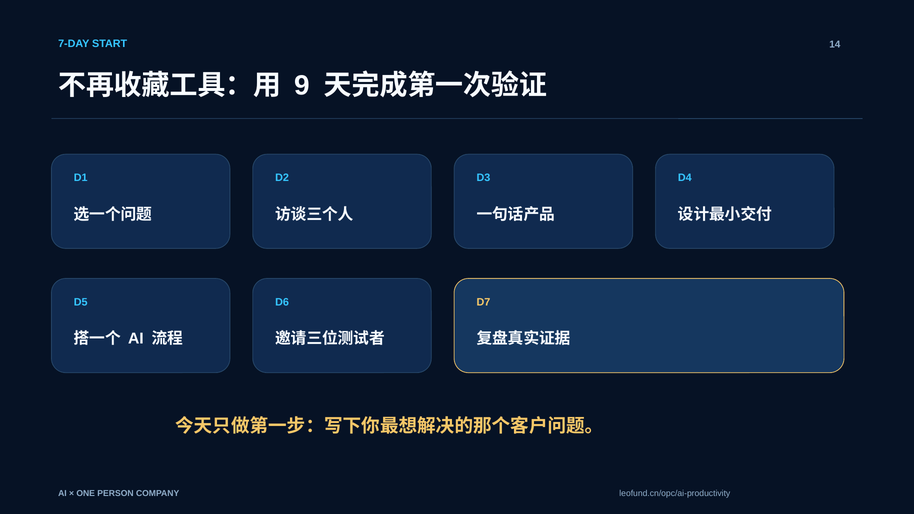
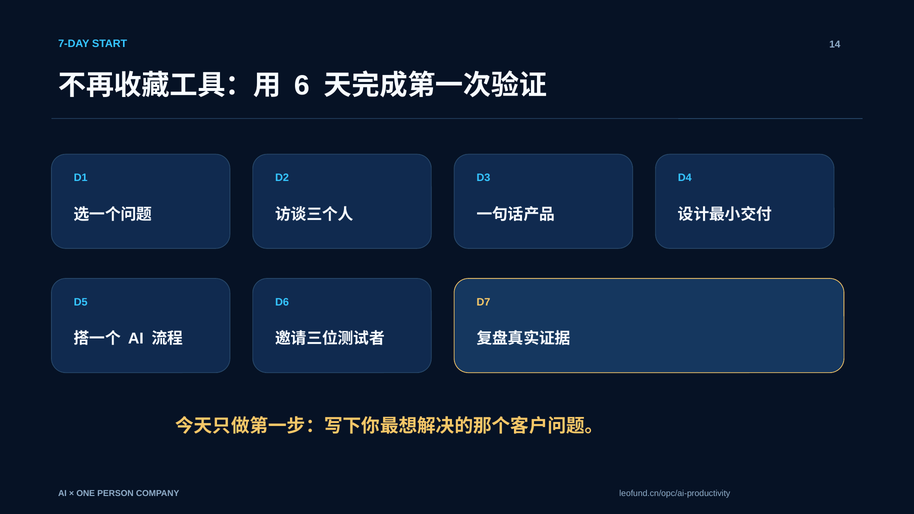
9: 9 -> 6 (302, 85)
